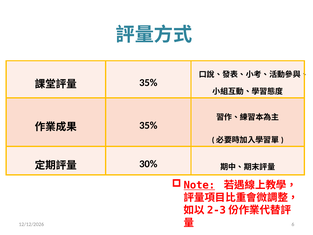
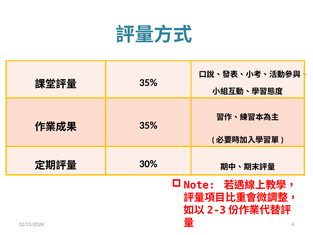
Note underline: present -> none (199, 185)
